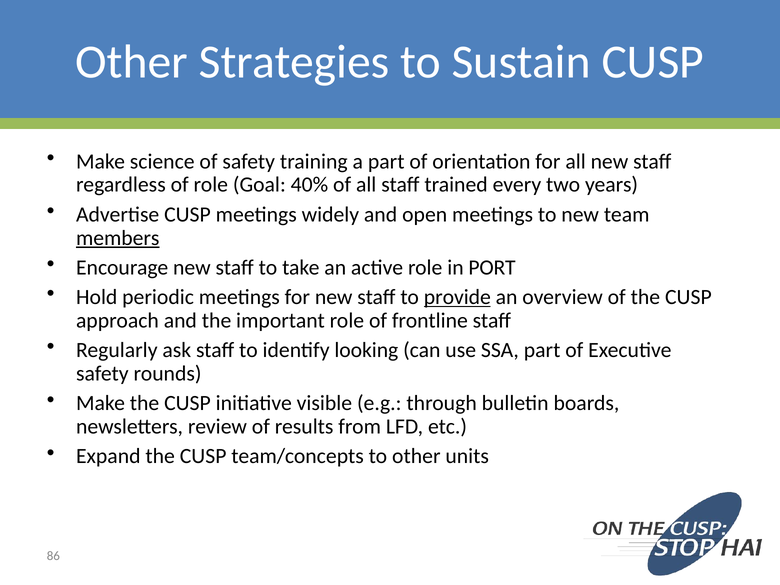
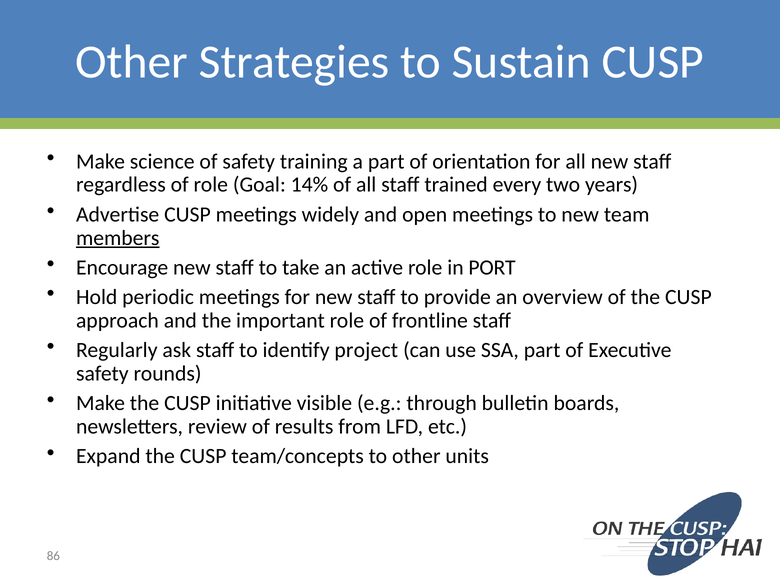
40%: 40% -> 14% (309, 185)
provide underline: present -> none (457, 297)
looking: looking -> project (366, 350)
